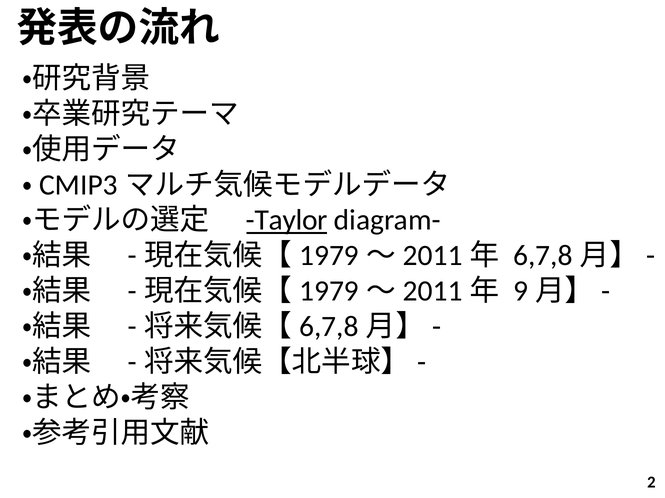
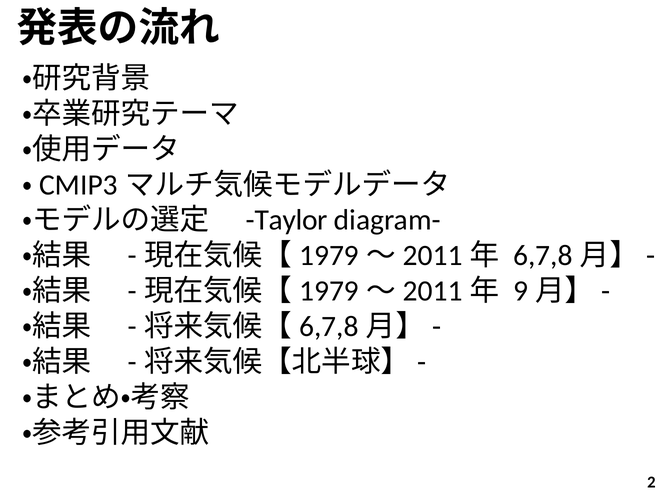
Taylor underline: present -> none (287, 221)
